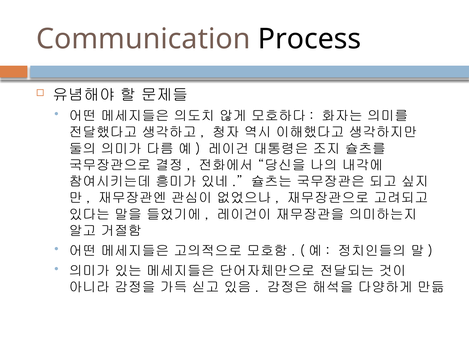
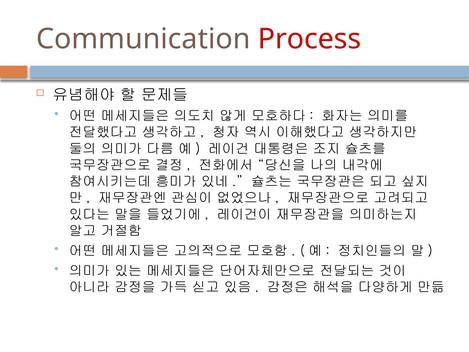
Process colour: black -> red (310, 39)
